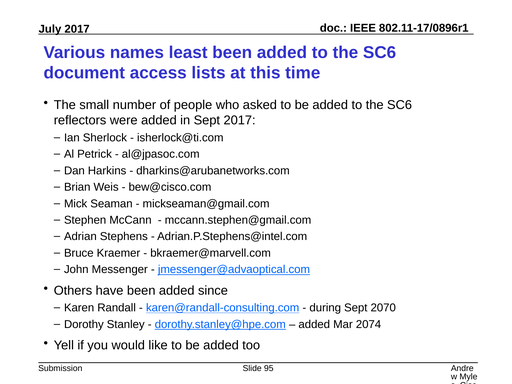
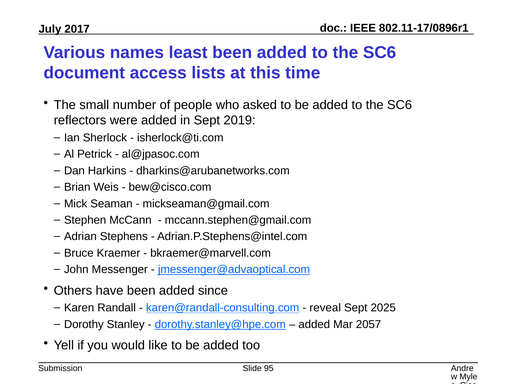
Sept 2017: 2017 -> 2019 (240, 120)
during: during -> reveal (325, 308)
2070: 2070 -> 2025 (383, 308)
2074: 2074 -> 2057 (368, 324)
